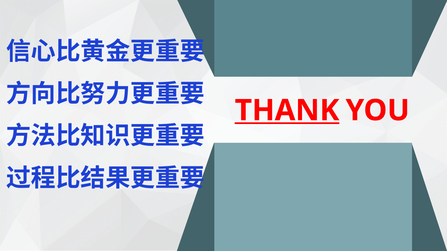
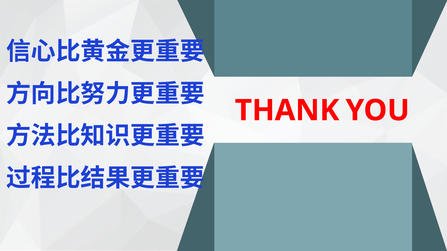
THANK underline: present -> none (287, 111)
